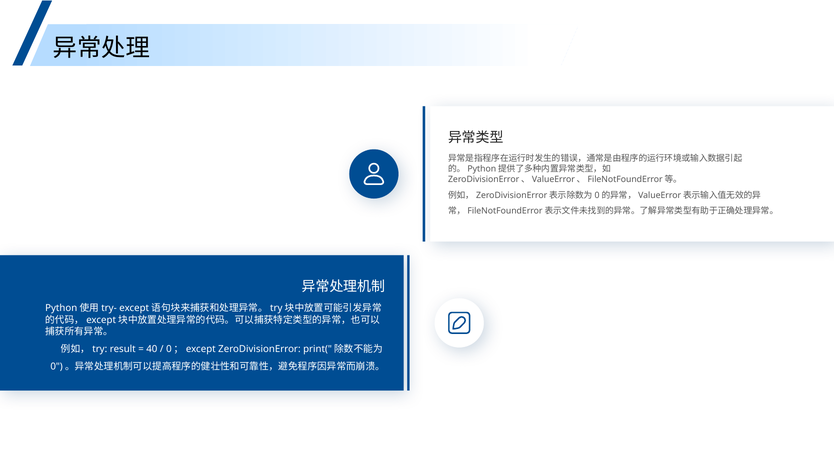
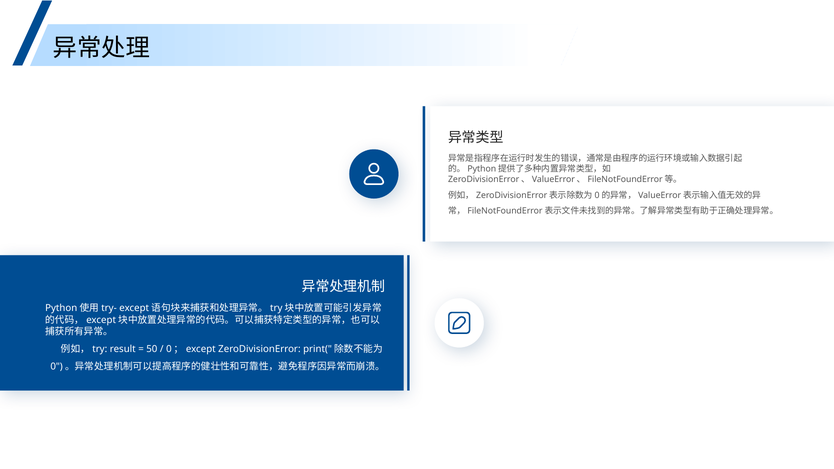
40: 40 -> 50 (152, 349)
